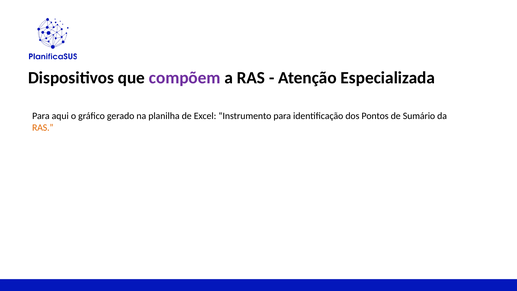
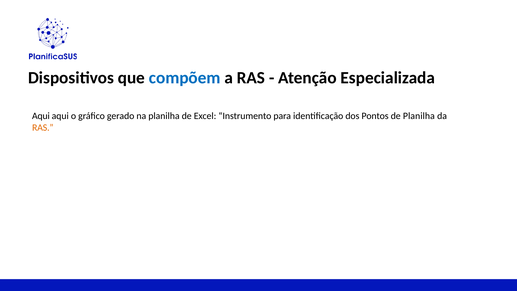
compõem colour: purple -> blue (185, 78)
Para: Para -> Aqui (41, 116)
de Sumário: Sumário -> Planilha (419, 116)
